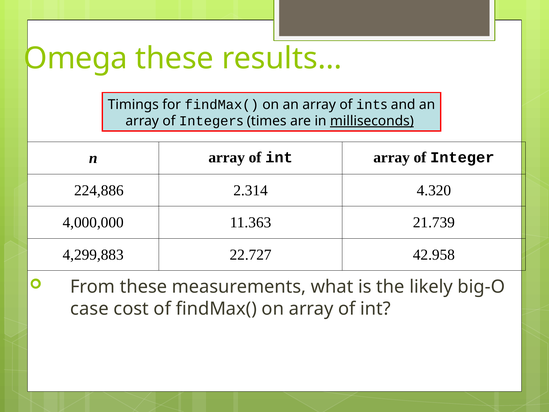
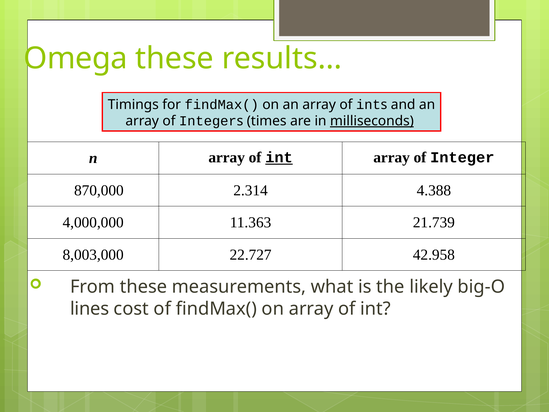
int underline: none -> present (279, 157)
224,886: 224,886 -> 870,000 (99, 190)
4.320: 4.320 -> 4.388 (434, 190)
4,299,883: 4,299,883 -> 8,003,000 (93, 255)
case: case -> lines (90, 309)
